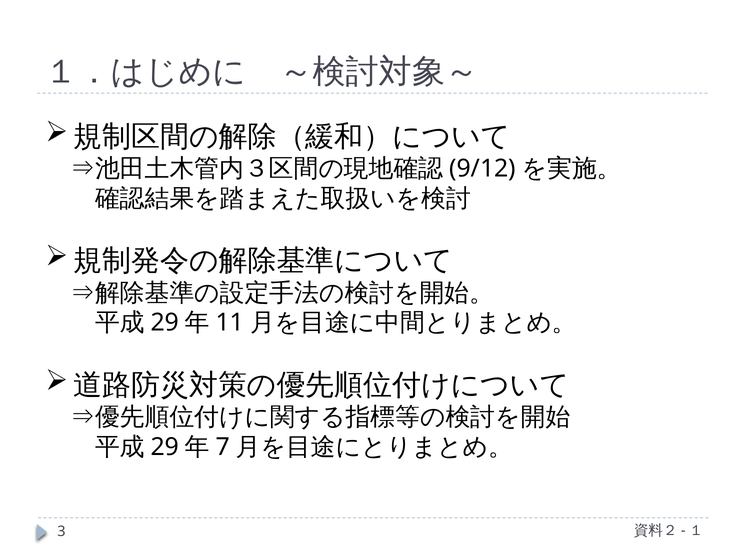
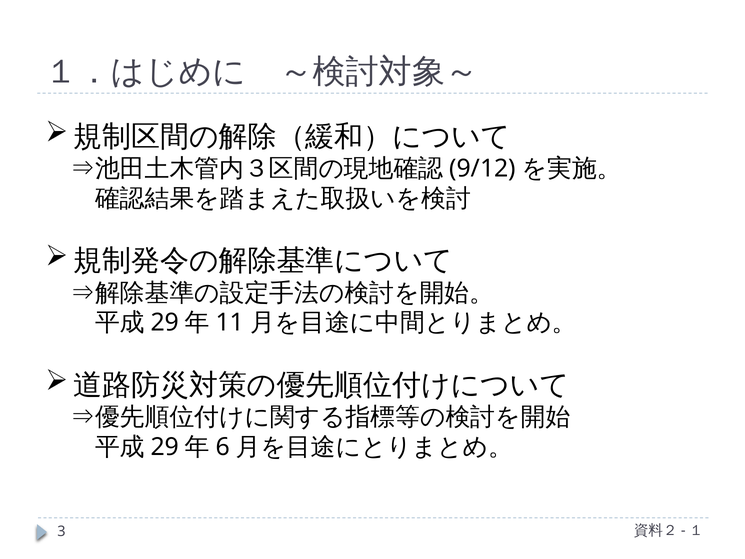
7: 7 -> 6 (223, 447)
